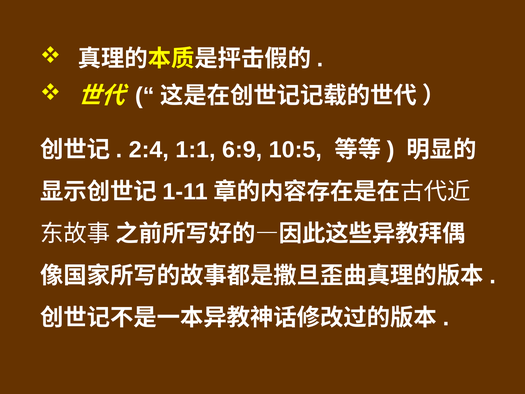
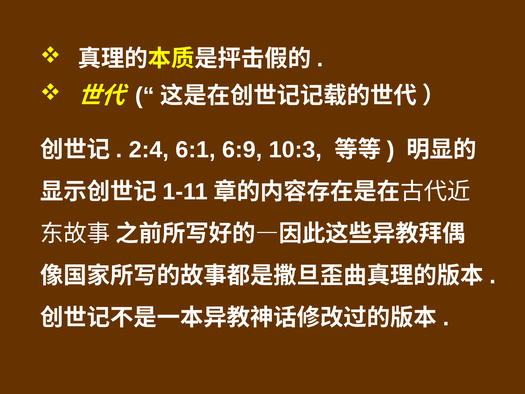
1:1: 1:1 -> 6:1 (196, 150)
10:5: 10:5 -> 10:3 (295, 150)
